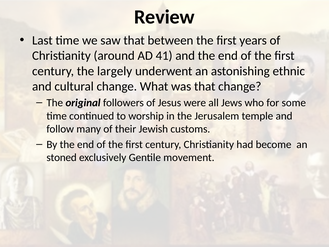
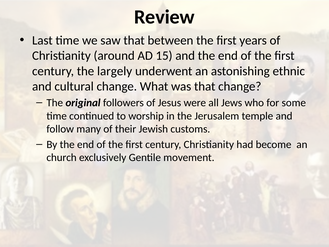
41: 41 -> 15 (164, 56)
stoned: stoned -> church (62, 157)
